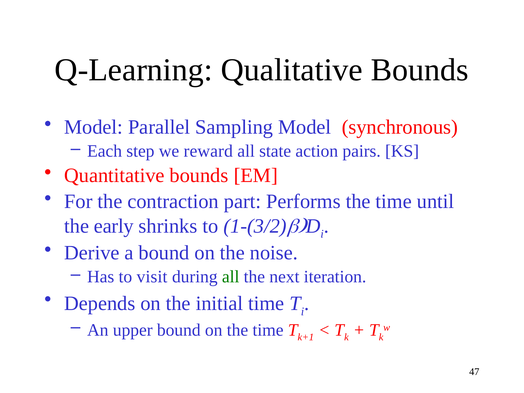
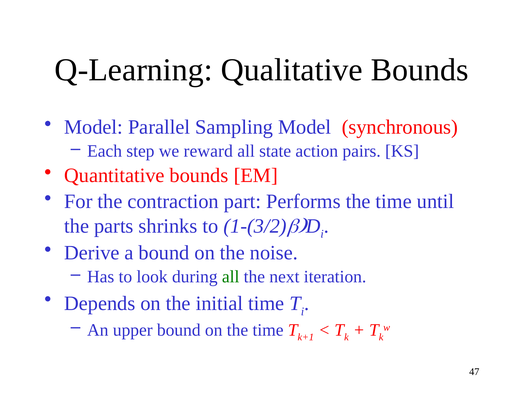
early: early -> parts (114, 226)
visit: visit -> look (152, 277)
